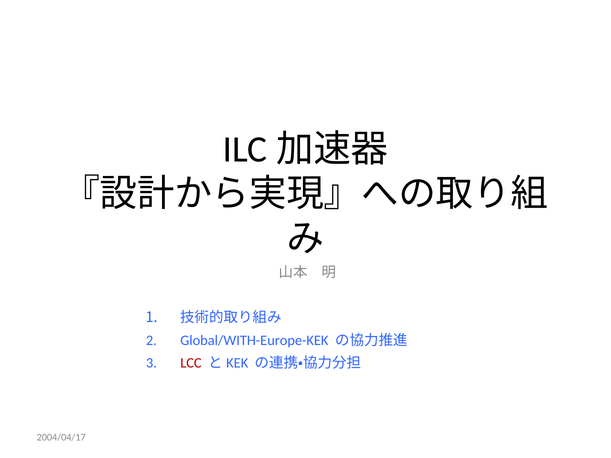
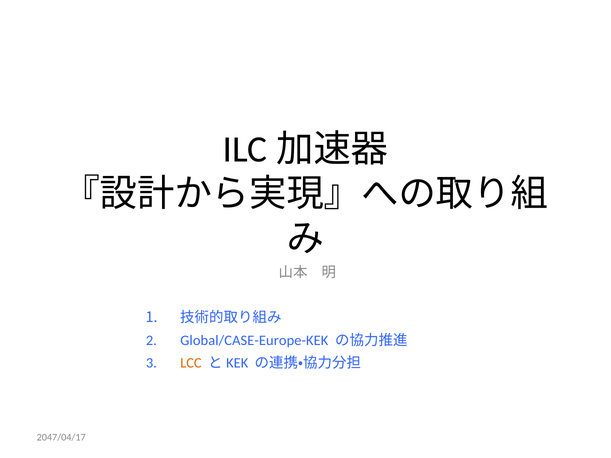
Global/WITH-Europe-KEK: Global/WITH-Europe-KEK -> Global/CASE-Europe-KEK (254, 341)
LCC colour: red -> orange (191, 363)
2004/04/17: 2004/04/17 -> 2047/04/17 (61, 438)
